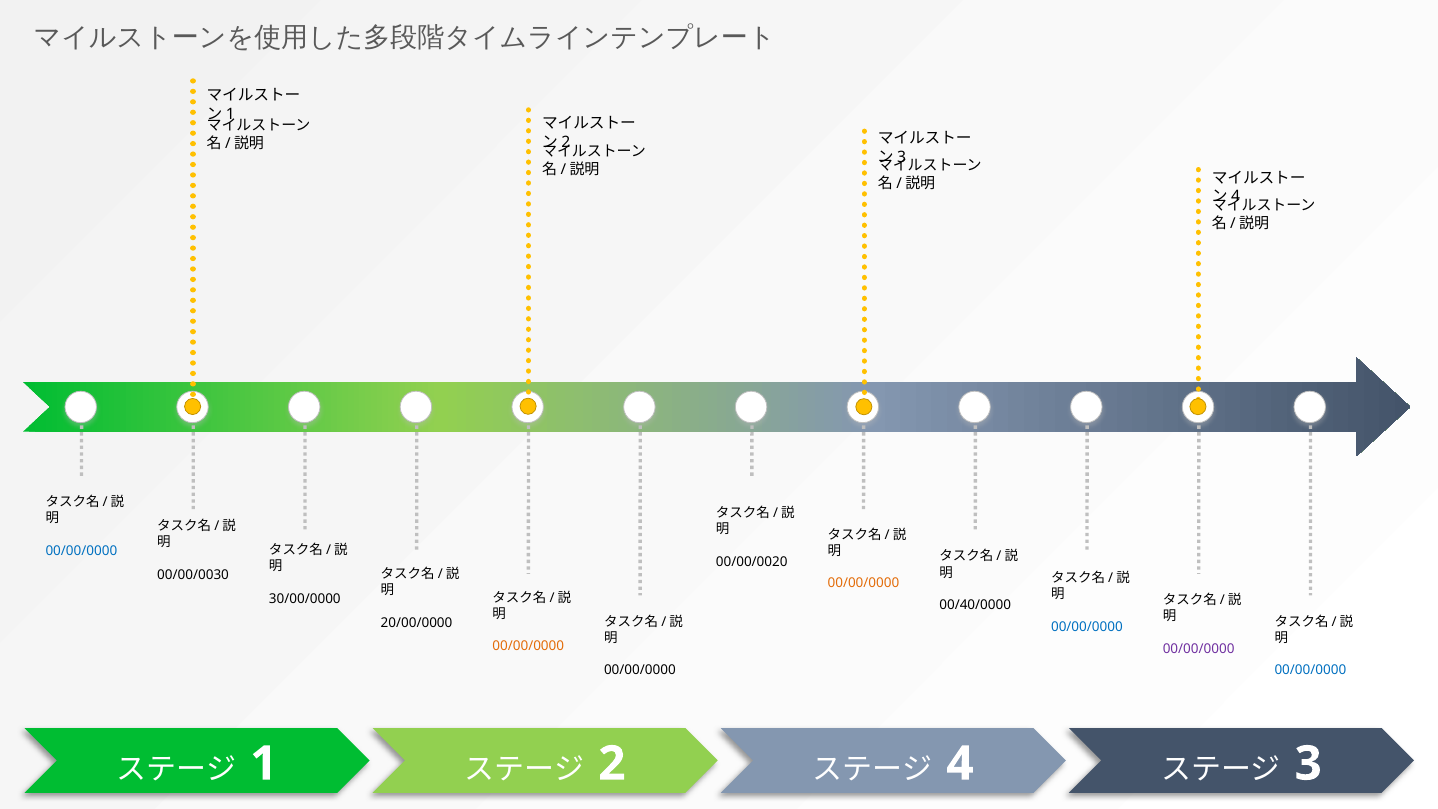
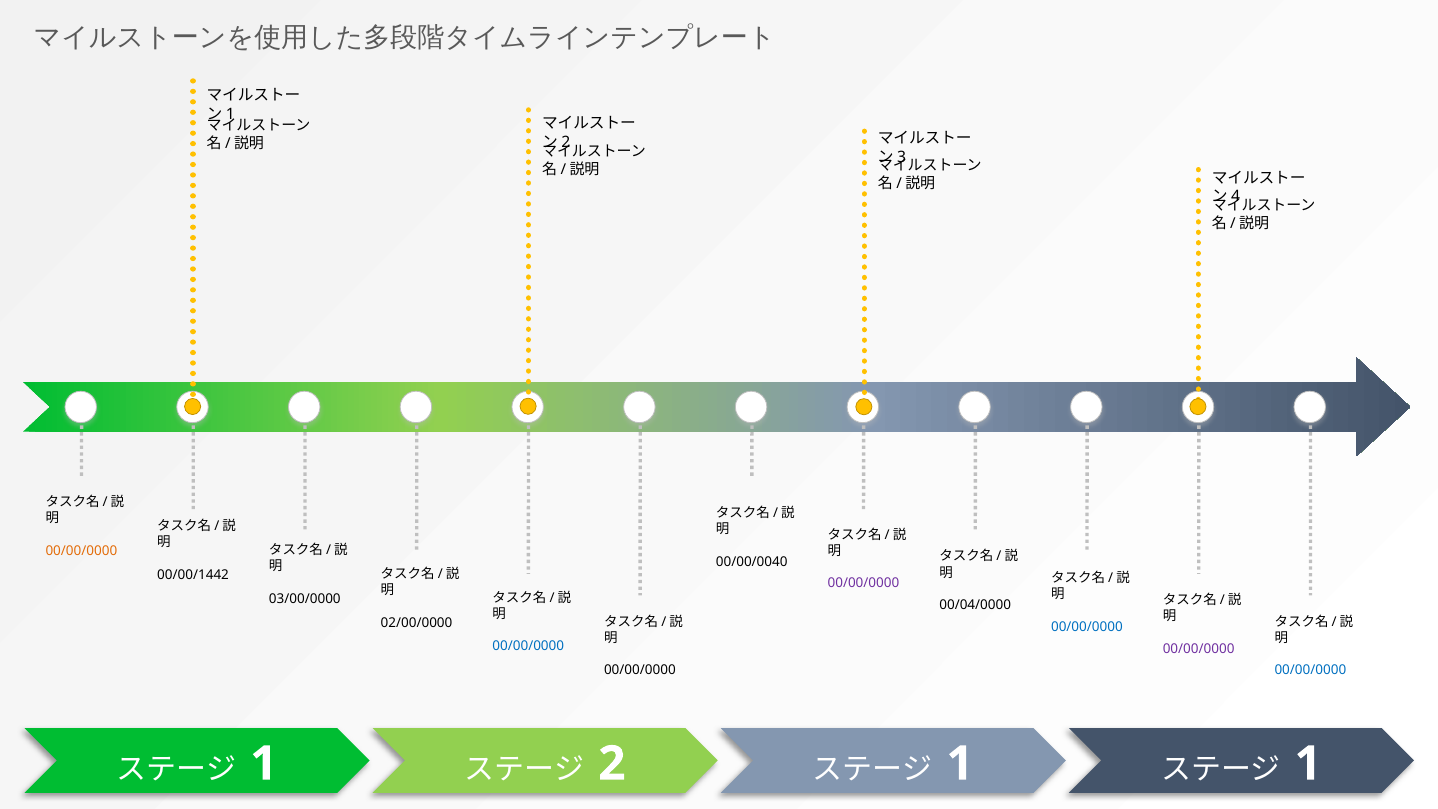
00/00/0000 colour: blue -> orange (81, 551)
00/00/0020: 00/00/0020 -> 00/00/0040 (752, 561)
00/00/0030: 00/00/0030 -> 00/00/1442 (193, 575)
00/00/0000 colour: orange -> purple (863, 583)
30/00/0000: 30/00/0000 -> 03/00/0000 (305, 598)
00/40/0000: 00/40/0000 -> 00/04/0000 (975, 605)
20/00/0000: 20/00/0000 -> 02/00/0000 (417, 622)
00/00/0000 colour: orange -> blue (528, 646)
4: 4 -> 1 (960, 764)
3: 3 -> 1 (1308, 764)
